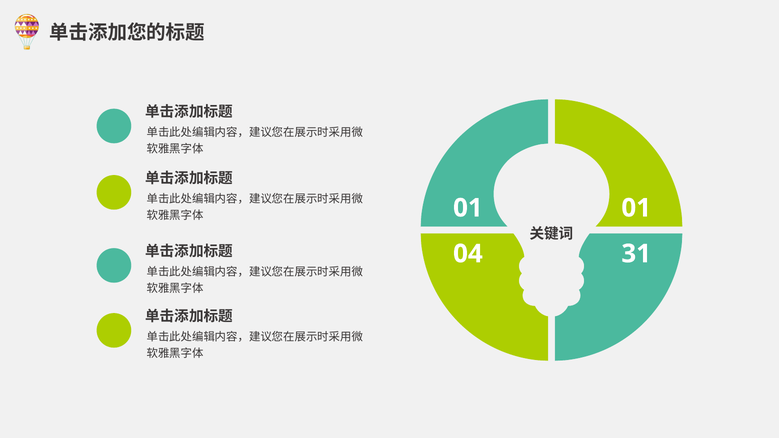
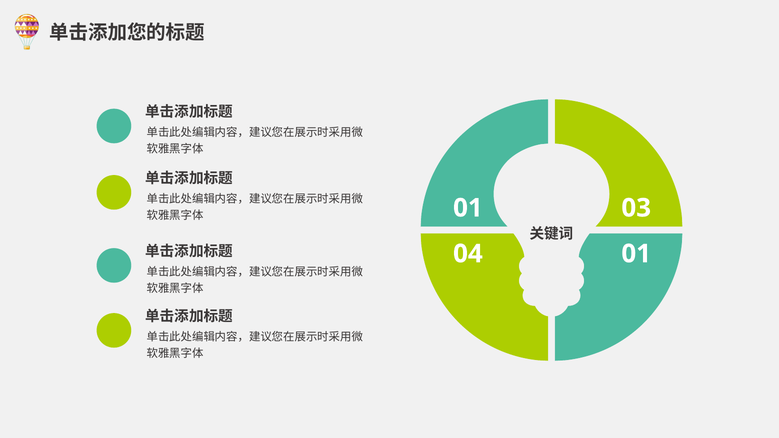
01 01: 01 -> 03 (636, 208)
04 31: 31 -> 01 (636, 254)
